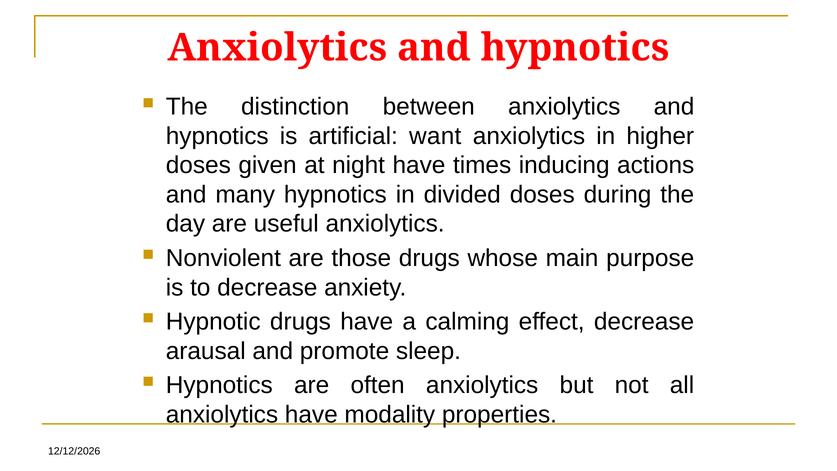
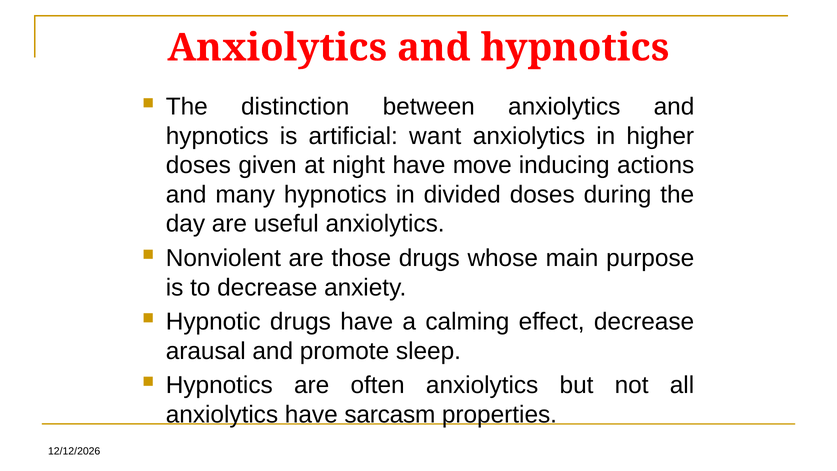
times: times -> move (482, 165)
modality: modality -> sarcasm (390, 414)
